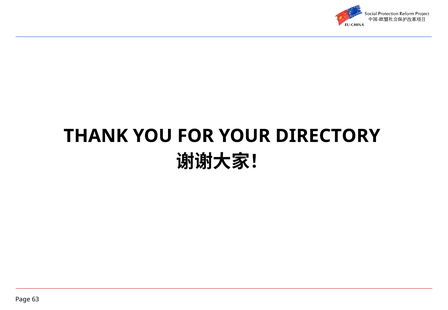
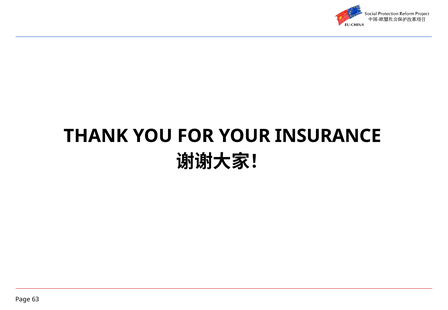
DIRECTORY: DIRECTORY -> INSURANCE (328, 136)
